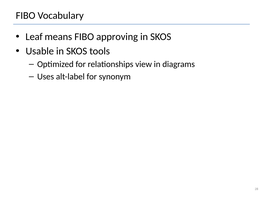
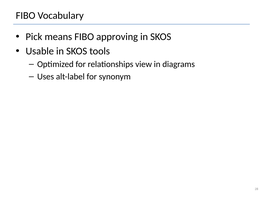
Leaf: Leaf -> Pick (34, 37)
